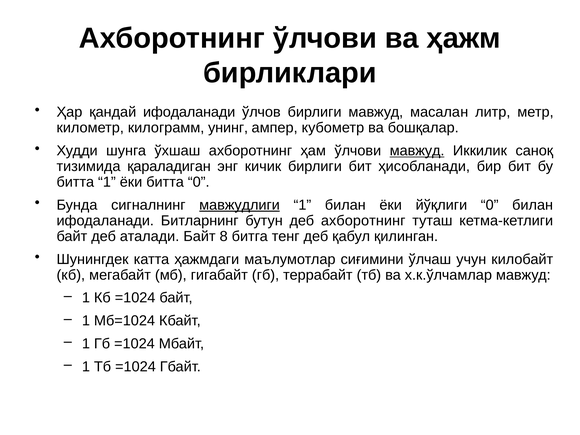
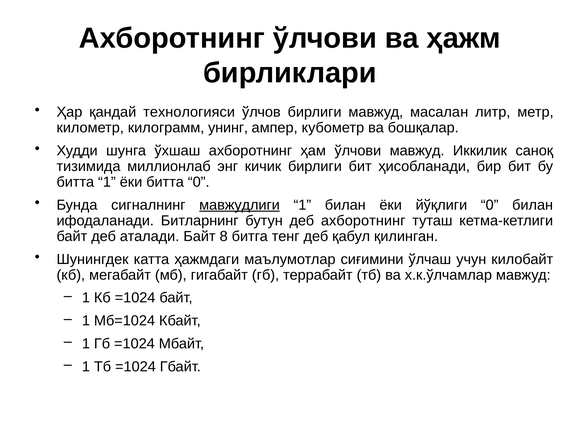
қандай ифодаланади: ифодаланади -> технологияси (189, 112)
мавжуд underline: present -> none (417, 151)
қараладиган: қараладиган -> миллионлаб (169, 166)
